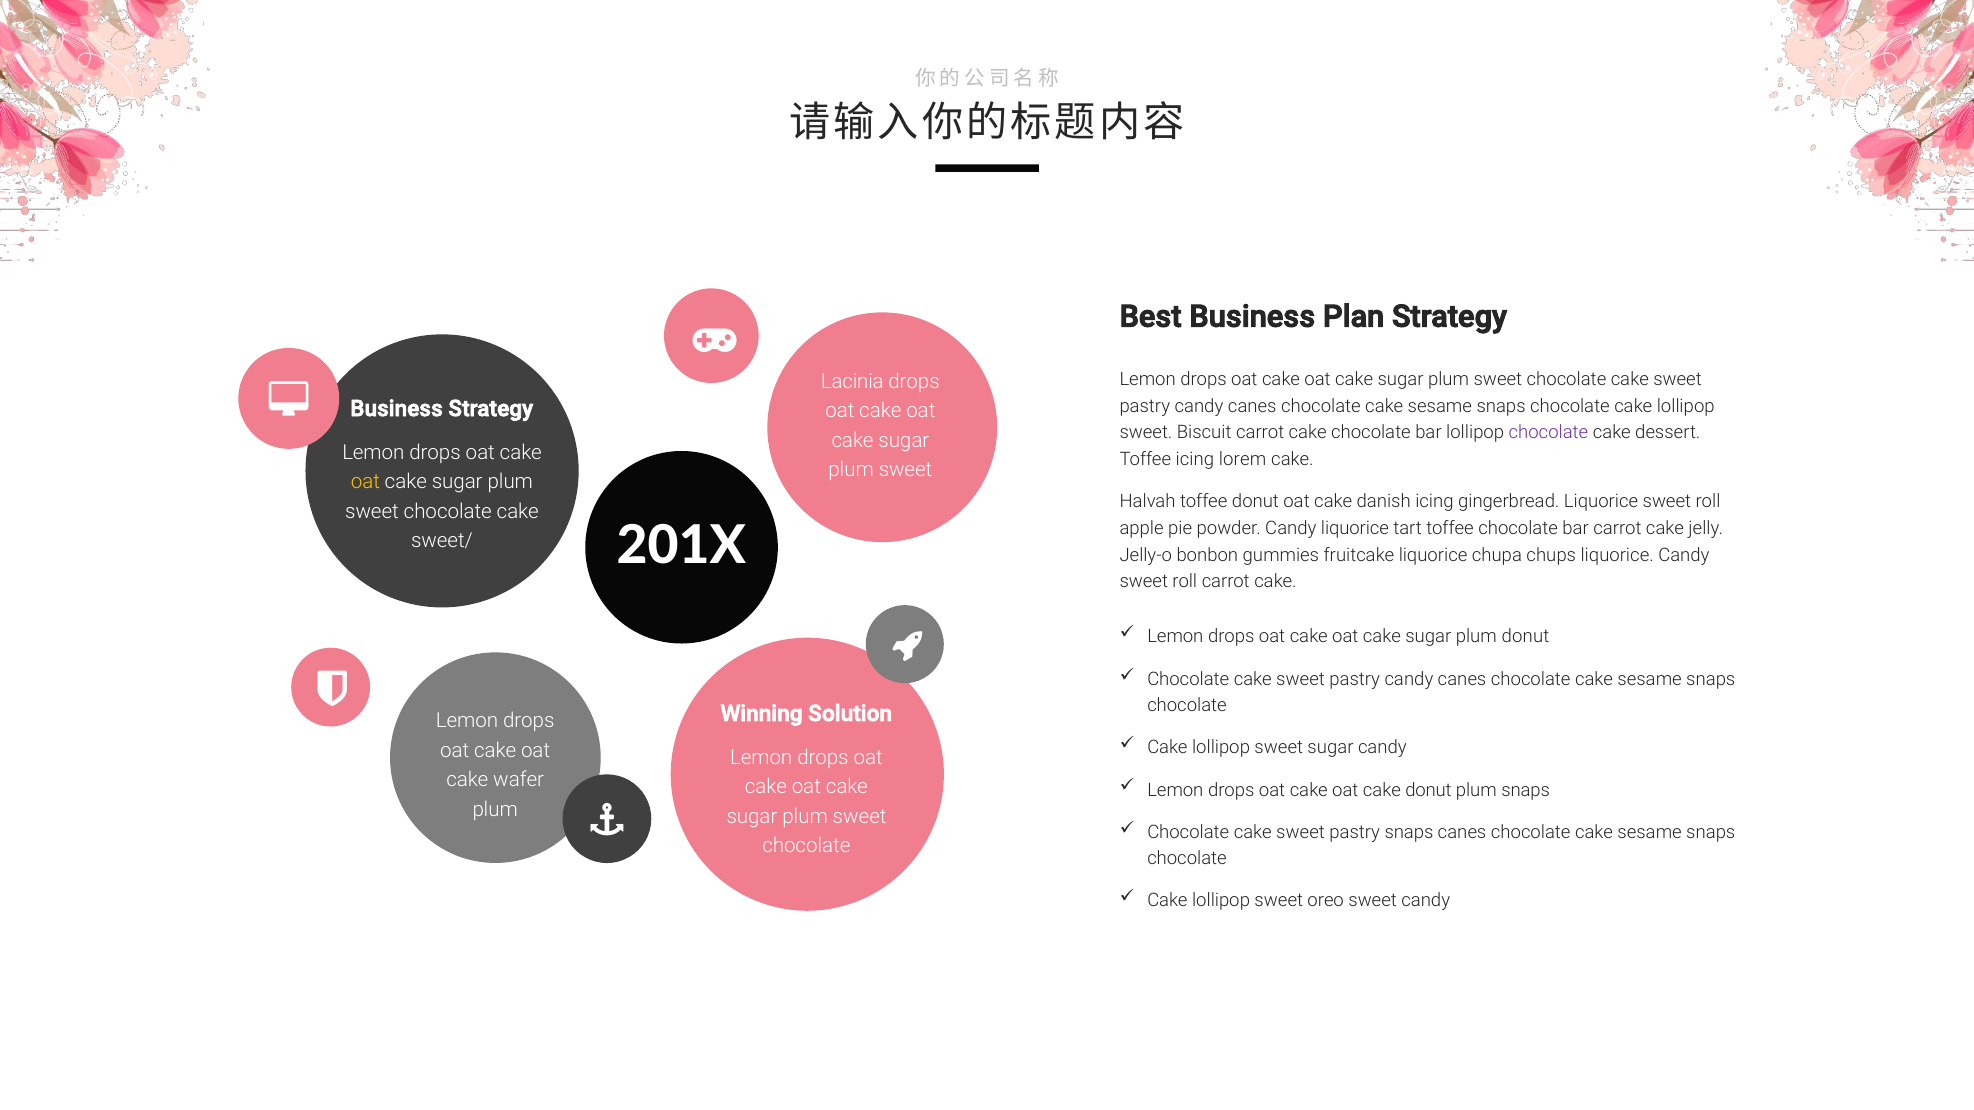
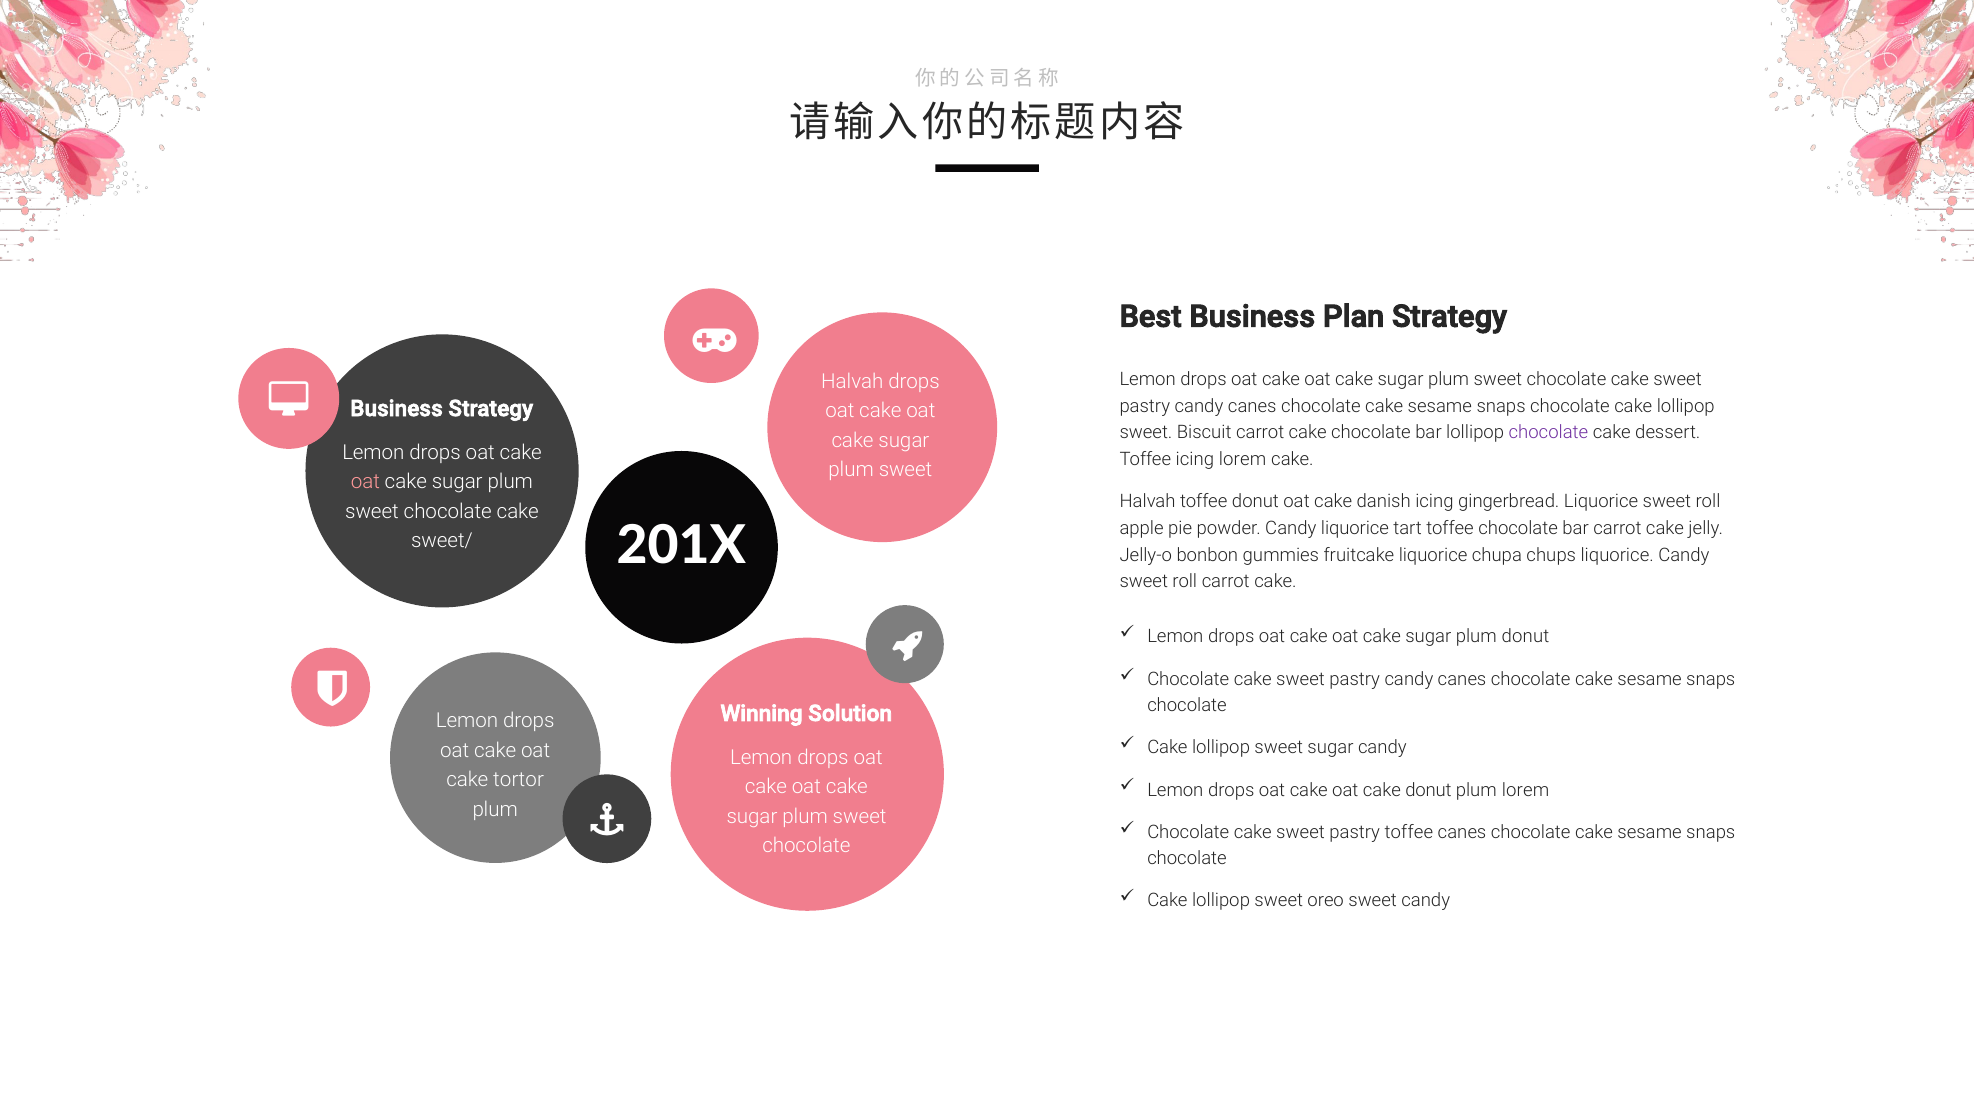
Lacinia: Lacinia -> Halvah (852, 381)
oat colour: yellow -> pink (365, 482)
wafer: wafer -> tortor (519, 780)
plum snaps: snaps -> lorem (1526, 790)
pastry snaps: snaps -> toffee (1409, 832)
